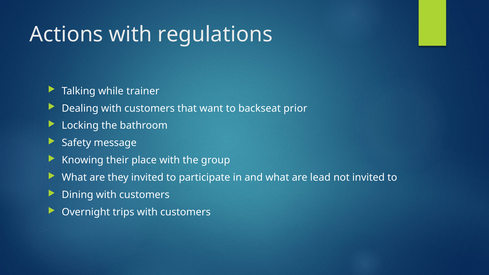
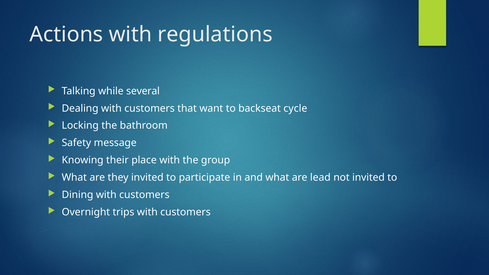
trainer: trainer -> several (143, 91)
prior: prior -> cycle (295, 108)
